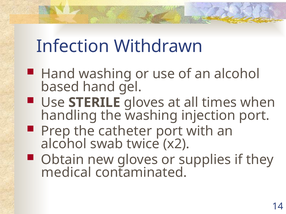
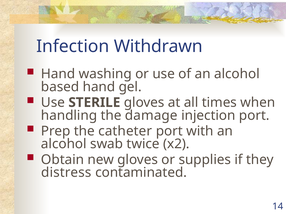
the washing: washing -> damage (151, 116)
medical: medical -> distress (66, 173)
